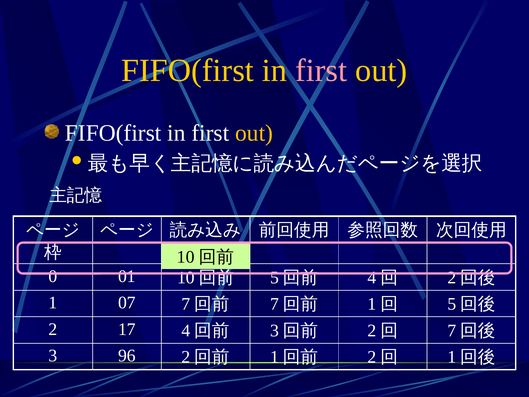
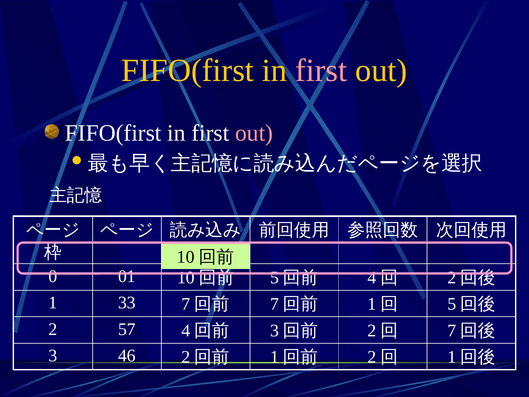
out colour: yellow -> pink (254, 133)
07: 07 -> 33 (127, 303)
17: 17 -> 57 (127, 329)
96: 96 -> 46 (127, 356)
